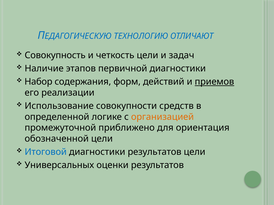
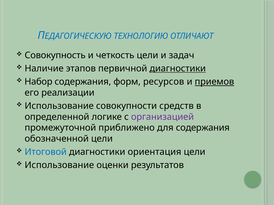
диагностики underline: none -> present (178, 69)
действий: действий -> ресурсов (164, 82)
организацией colour: orange -> purple (162, 117)
для ориентация: ориентация -> содержания (203, 128)
диагностики результатов: результатов -> ориентация (154, 152)
Универсальных: Универсальных -> Использование (59, 165)
